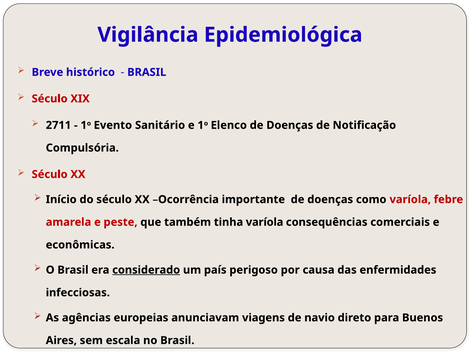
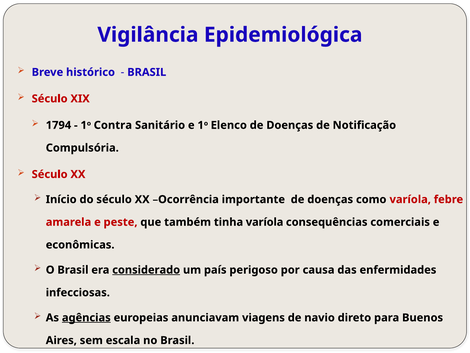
2711: 2711 -> 1794 (58, 125)
Evento: Evento -> Contra (113, 125)
agências underline: none -> present (86, 317)
